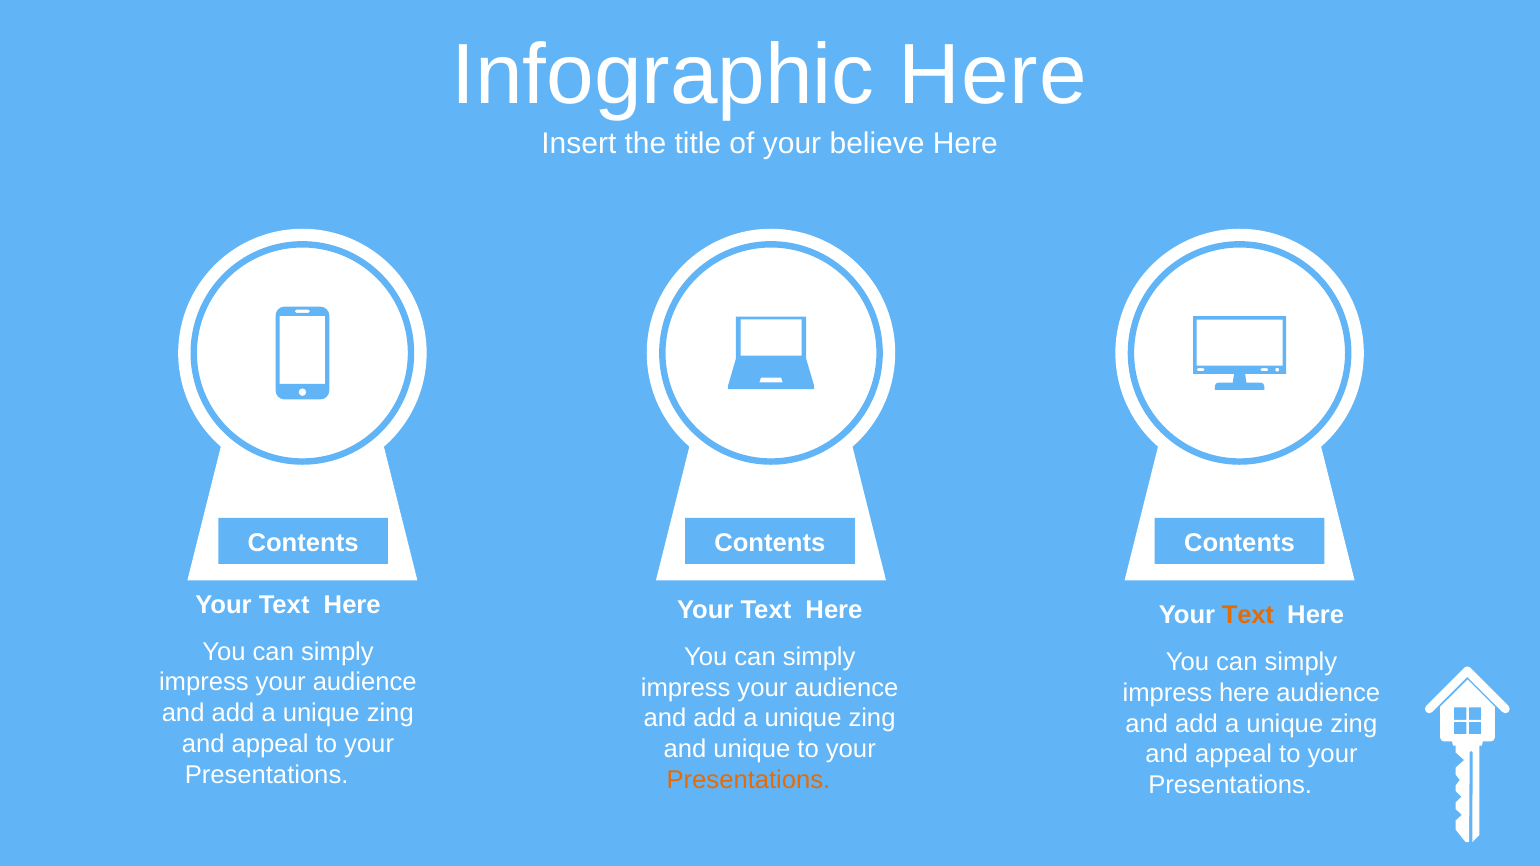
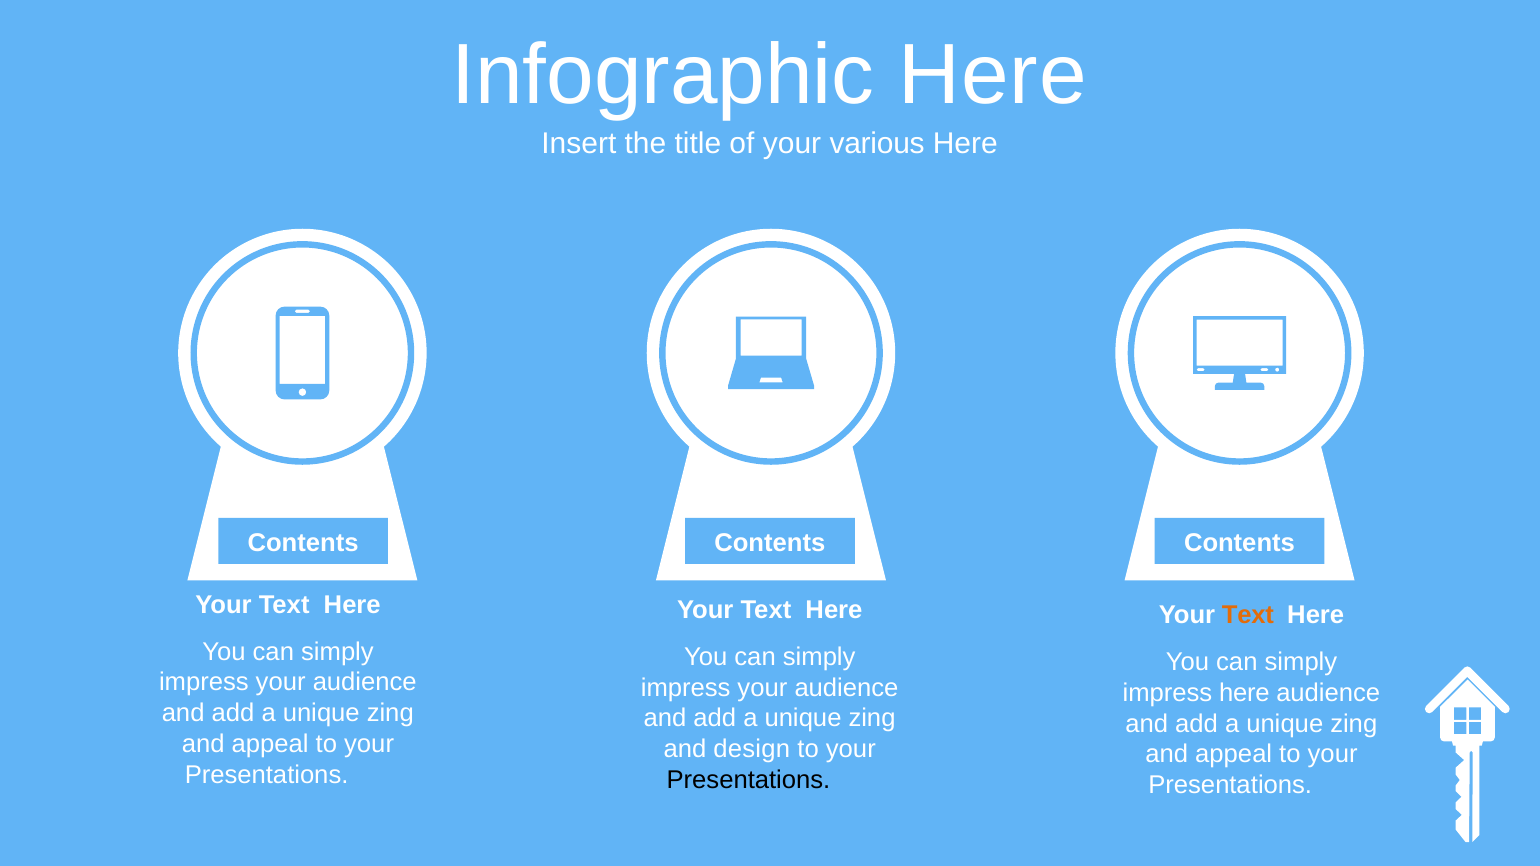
believe: believe -> various (877, 144)
and unique: unique -> design (752, 750)
Presentations colour: orange -> black (748, 780)
